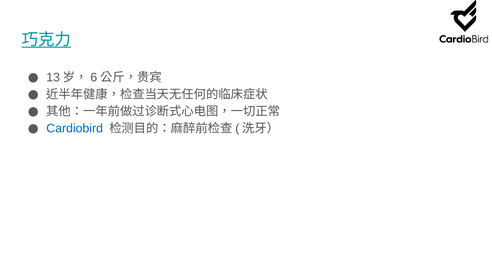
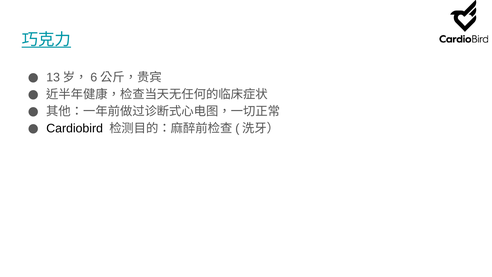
Cardiobird colour: blue -> black (75, 128)
